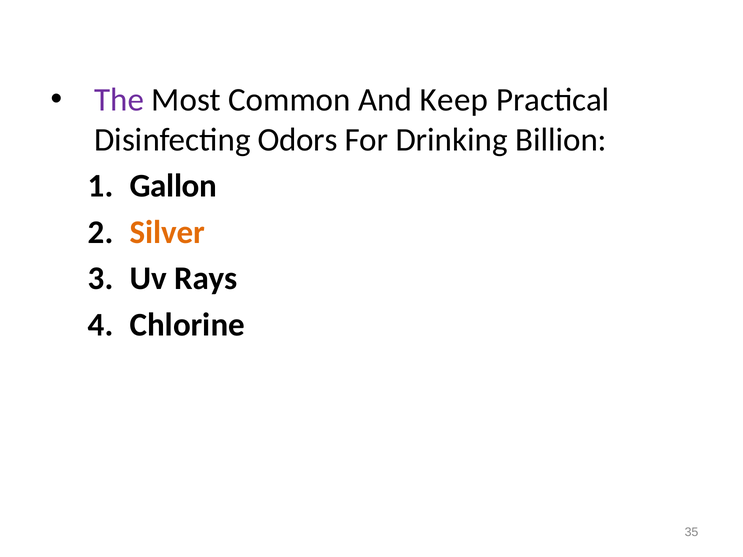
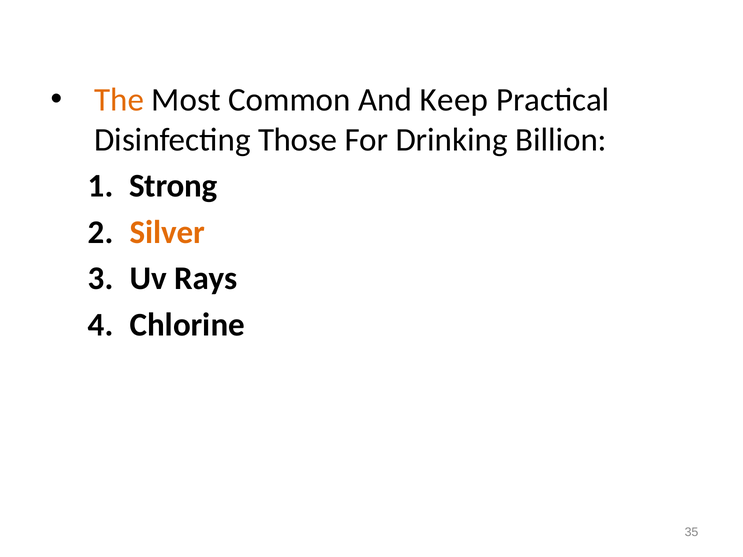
The colour: purple -> orange (119, 100)
Odors: Odors -> Those (298, 140)
Gallon: Gallon -> Strong (173, 186)
